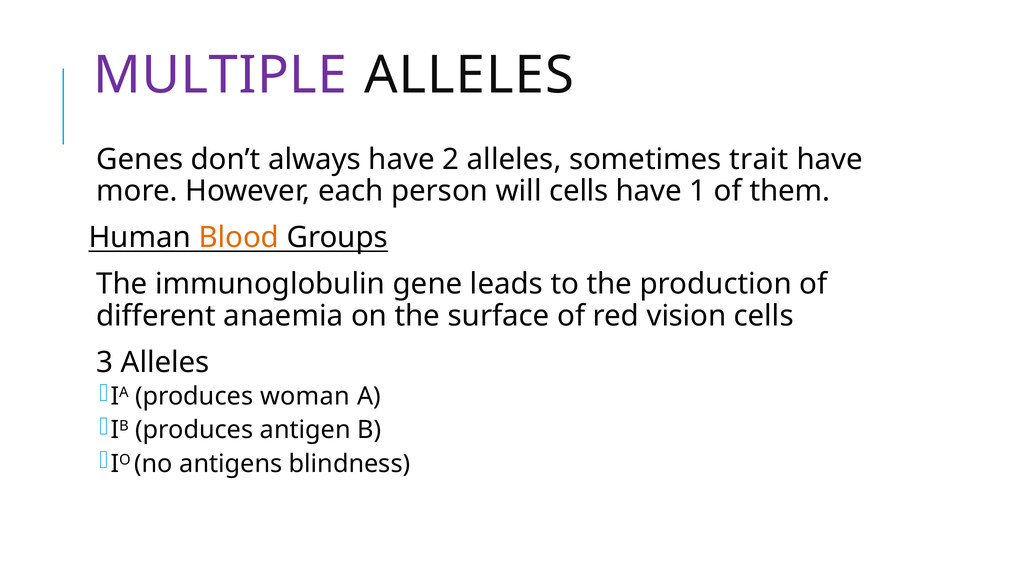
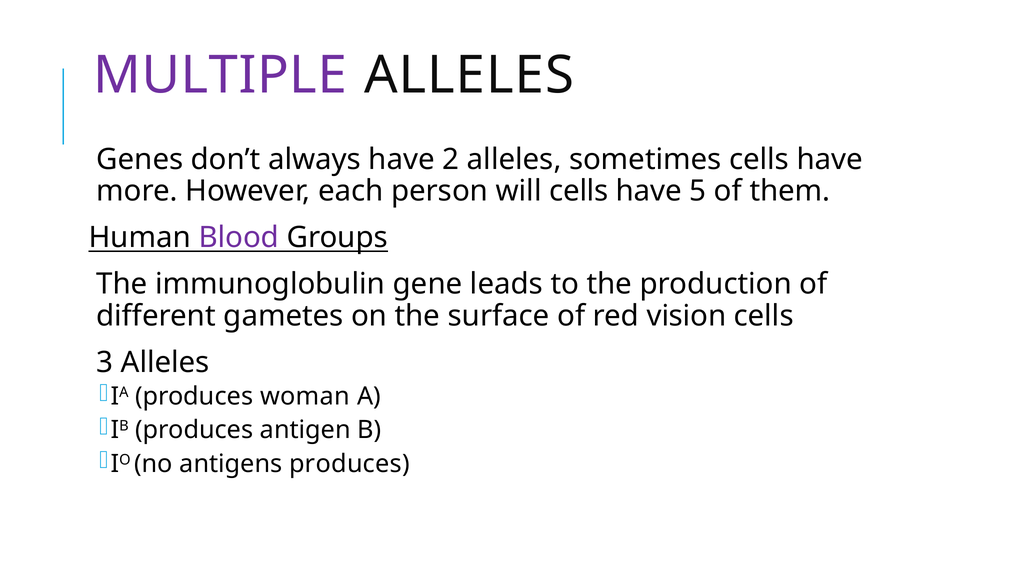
sometimes trait: trait -> cells (759, 159)
1: 1 -> 5 (698, 191)
Blood colour: orange -> purple (239, 238)
anaemia: anaemia -> gametes (283, 316)
antigens blindness: blindness -> produces (349, 463)
